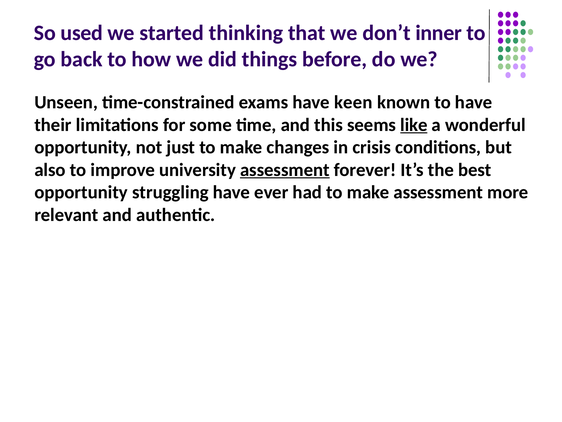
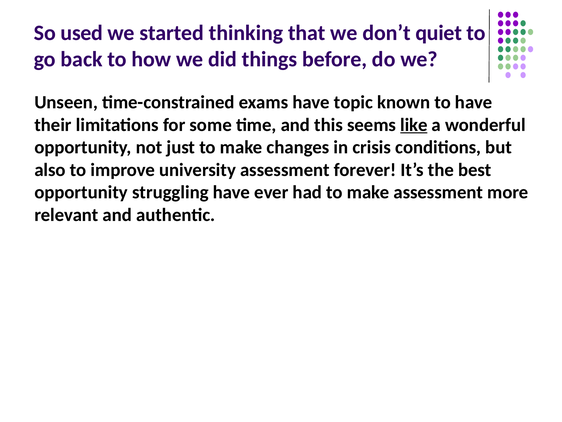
inner: inner -> quiet (439, 33)
keen: keen -> topic (353, 102)
assessment underline: present -> none (285, 170)
